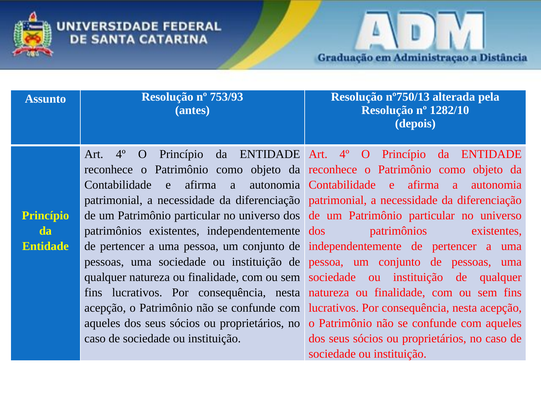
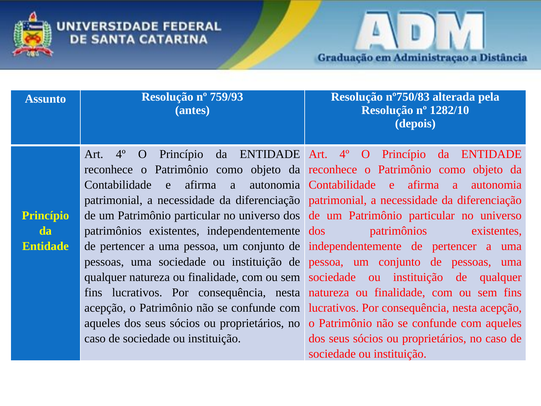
nº750/13: nº750/13 -> nº750/83 (408, 97)
753/93: 753/93 -> 759/93 (227, 97)
